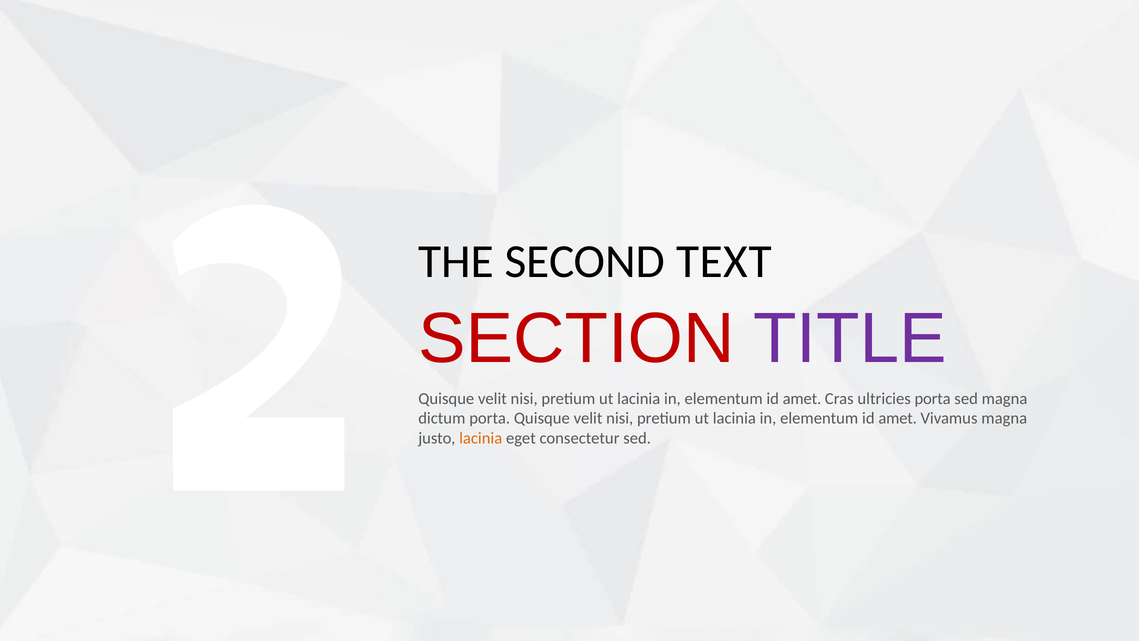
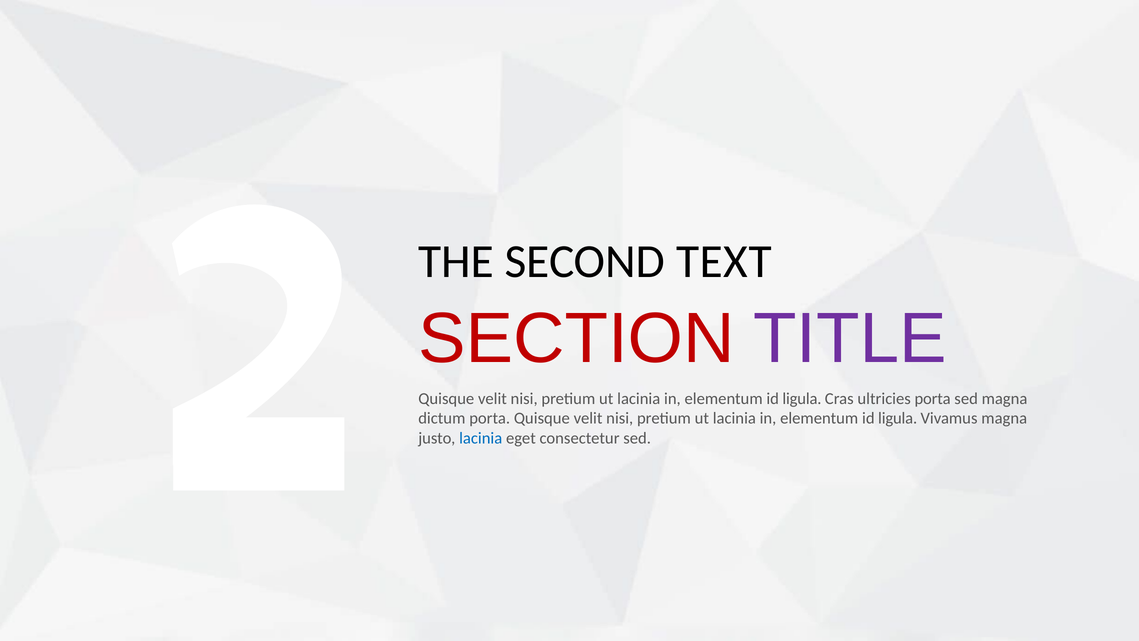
amet: amet -> ligula (802, 398)
amet: amet -> ligula (898, 418)
lacinia colour: orange -> blue (481, 438)
